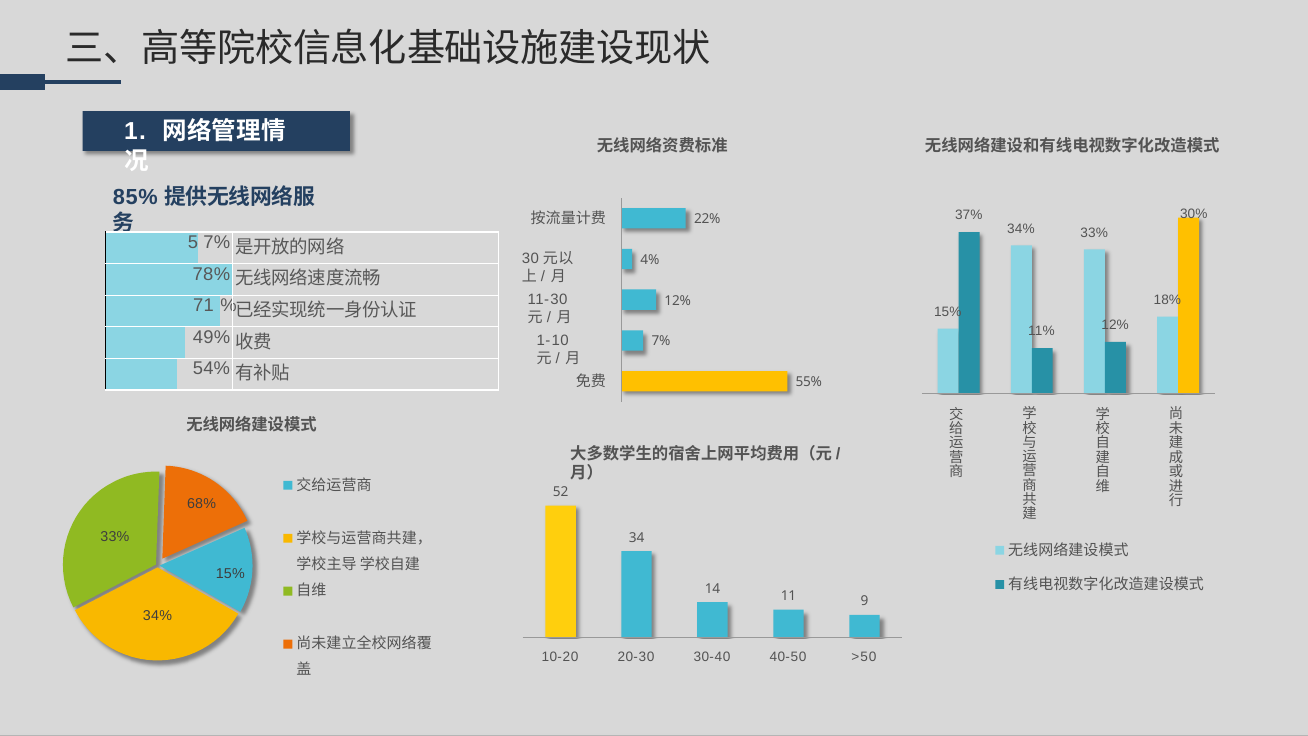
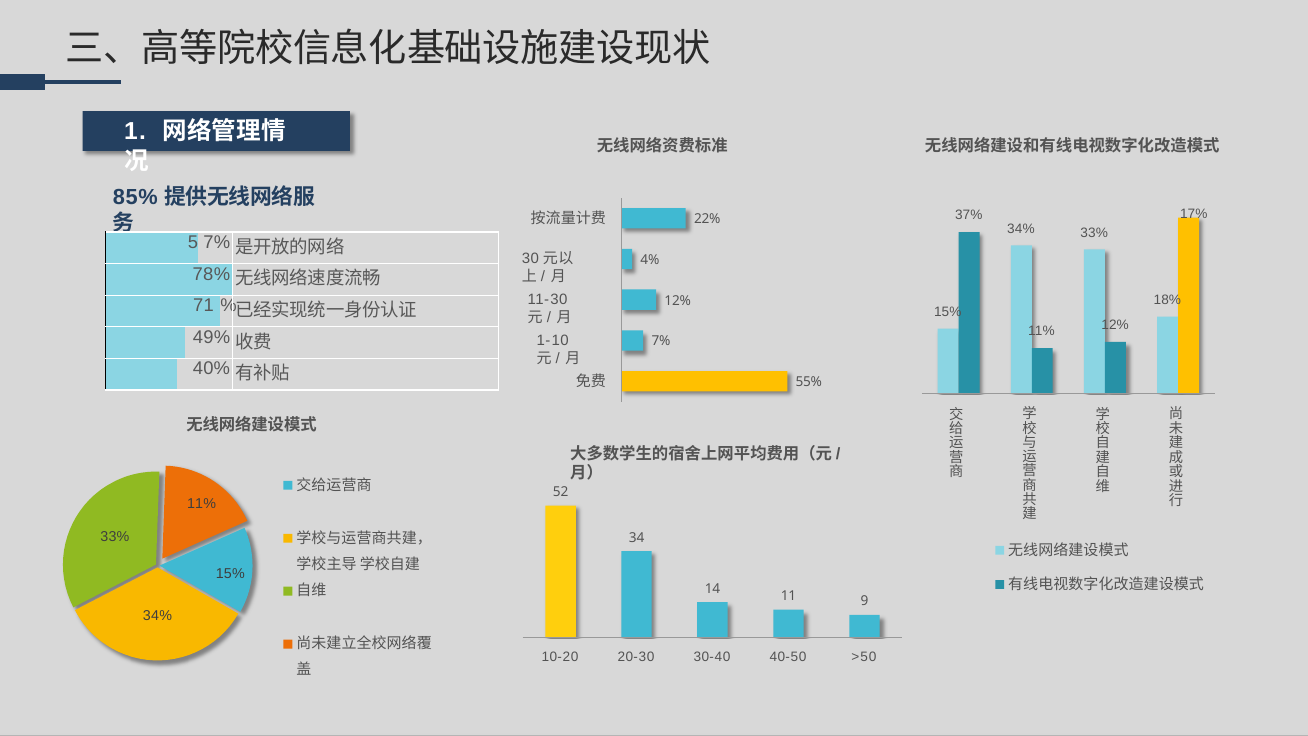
30%: 30% -> 17% (1194, 214)
54%: 54% -> 40% (211, 369)
68%: 68% -> 11% (202, 504)
